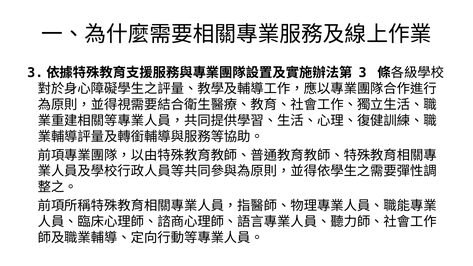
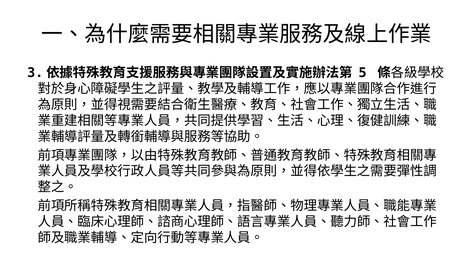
3: 3 -> 5 (363, 73)
